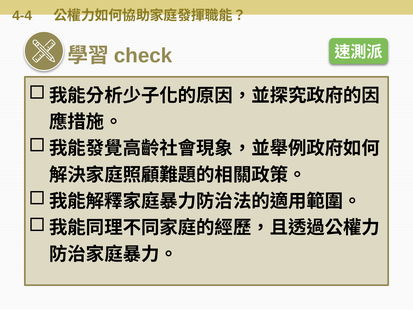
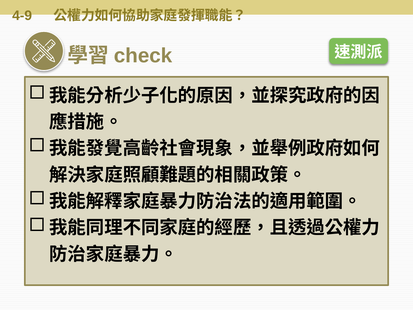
4-4: 4-4 -> 4-9 (22, 16)
